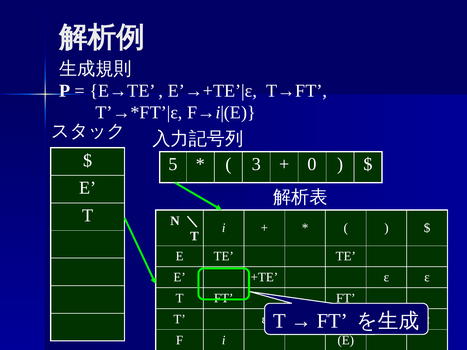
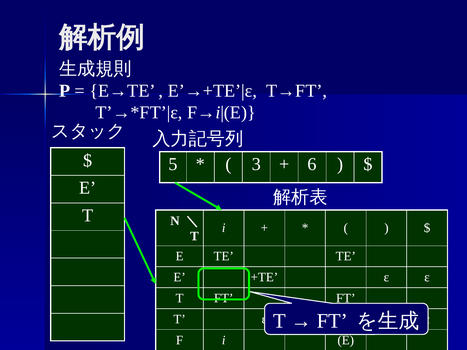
0: 0 -> 6 (312, 164)
